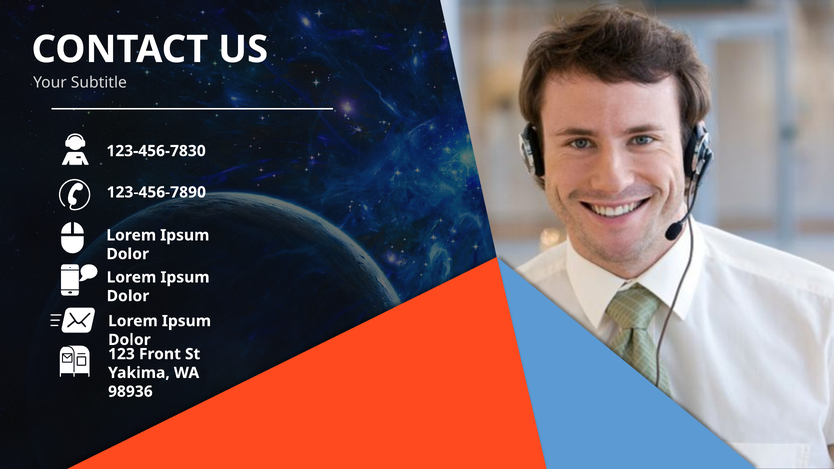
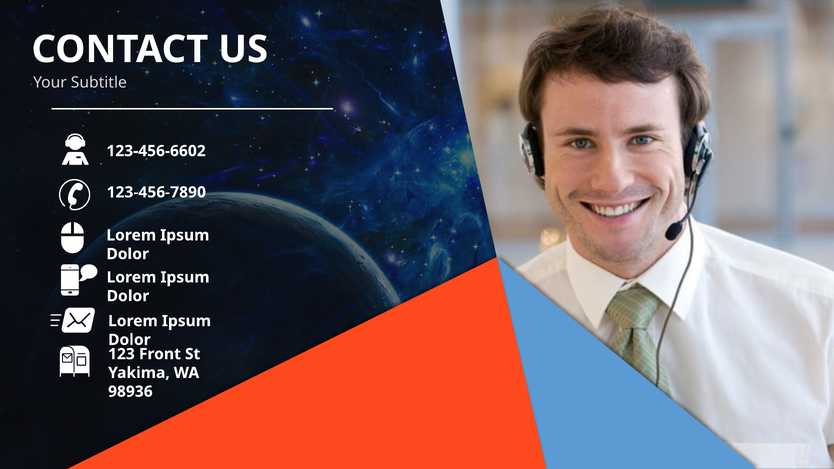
123-456-7830: 123-456-7830 -> 123-456-6602 (156, 151)
